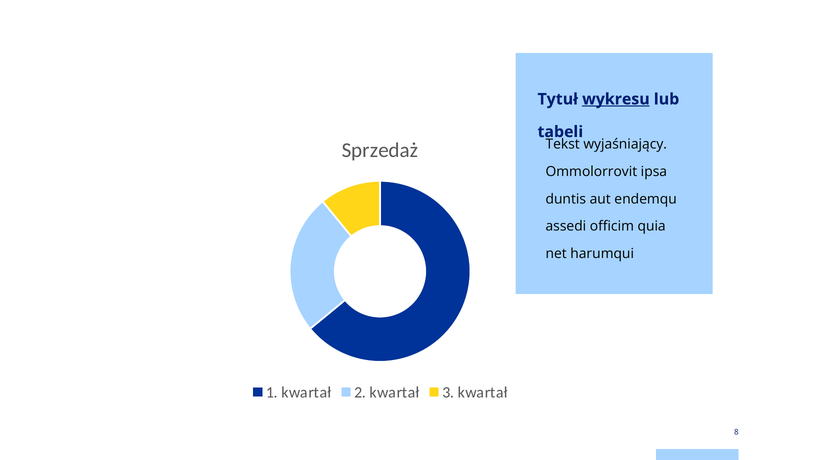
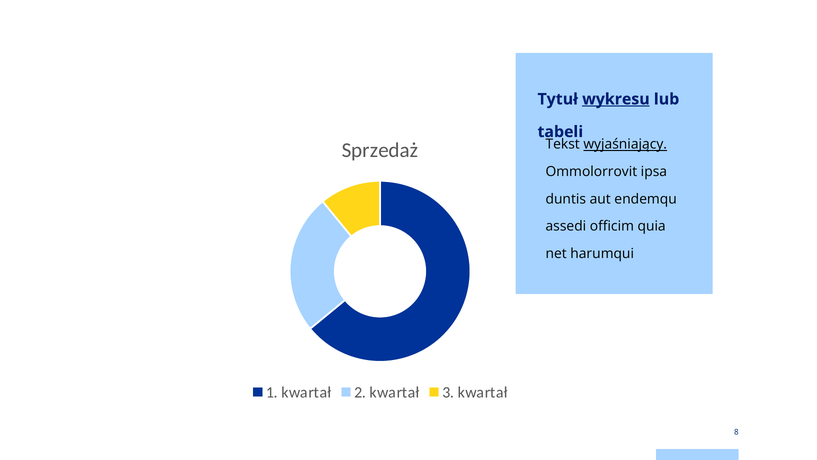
wyjaśniający underline: none -> present (625, 144)
